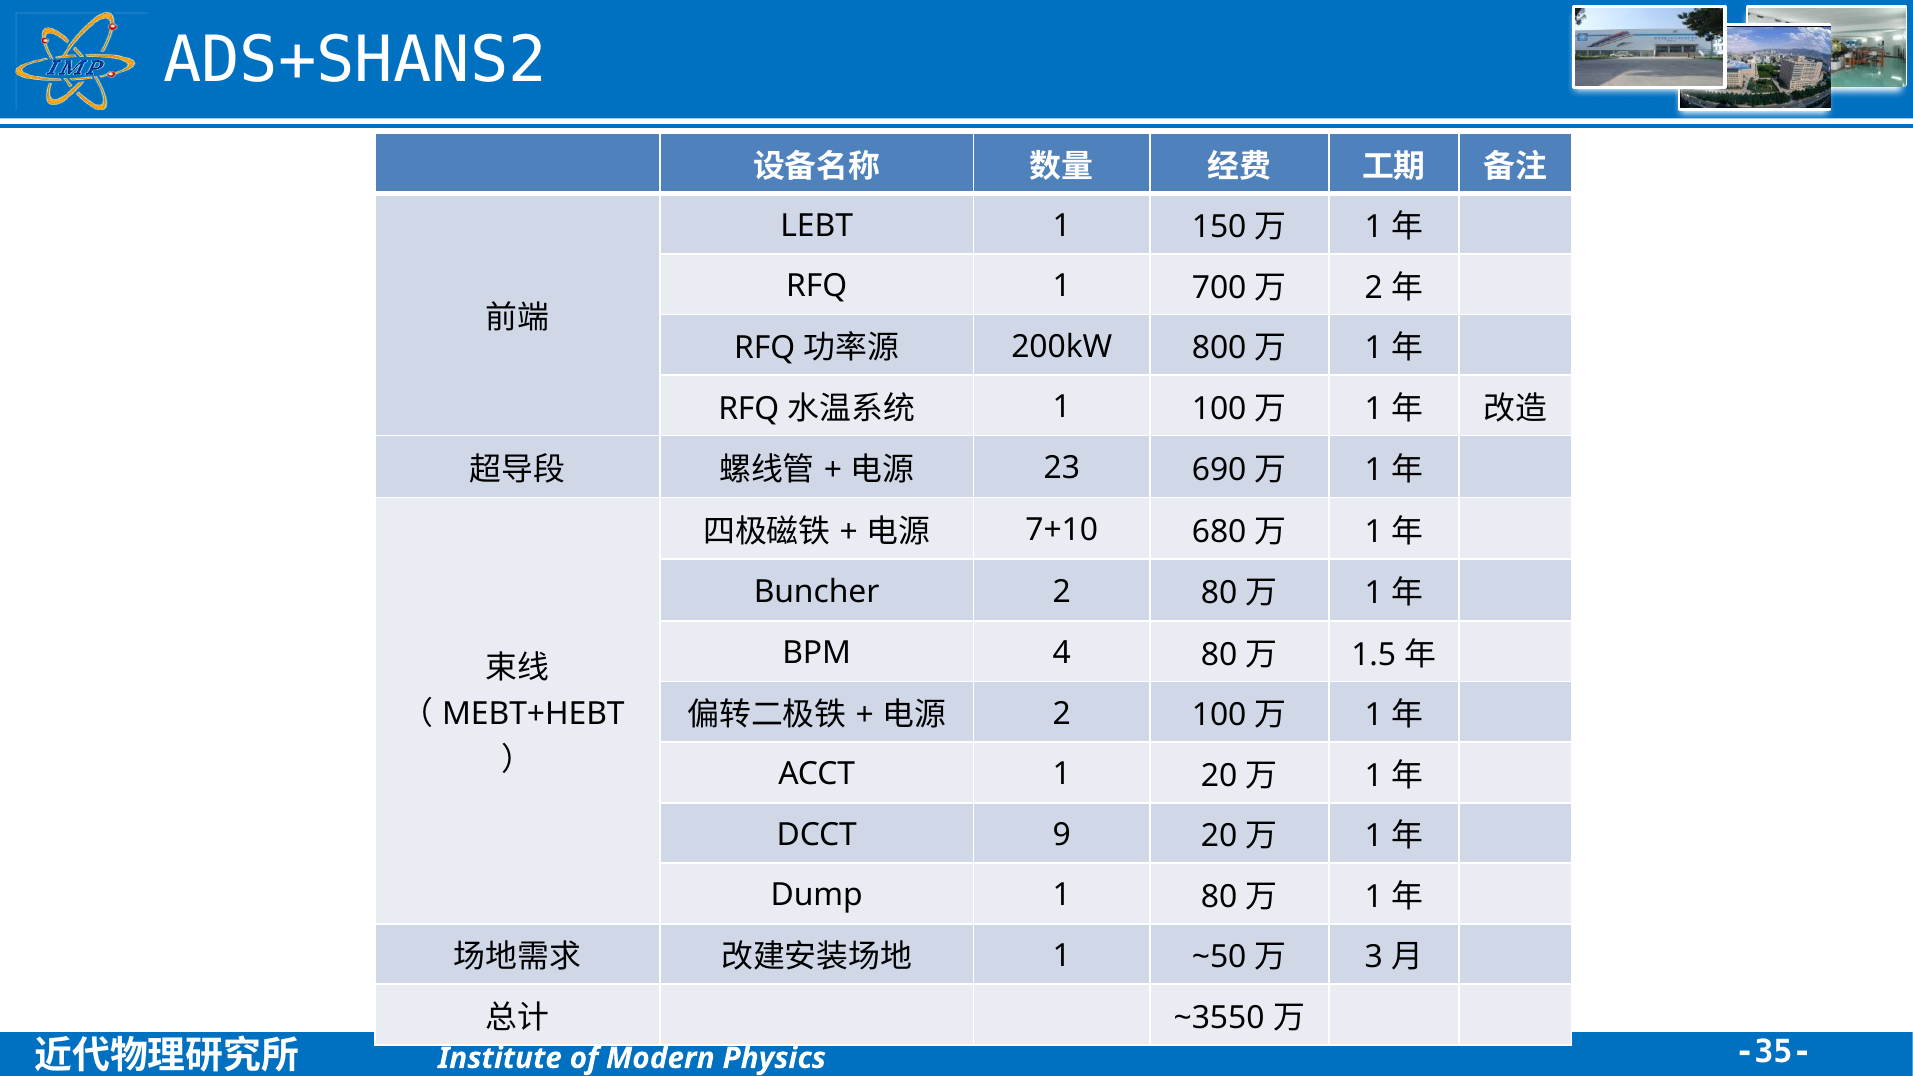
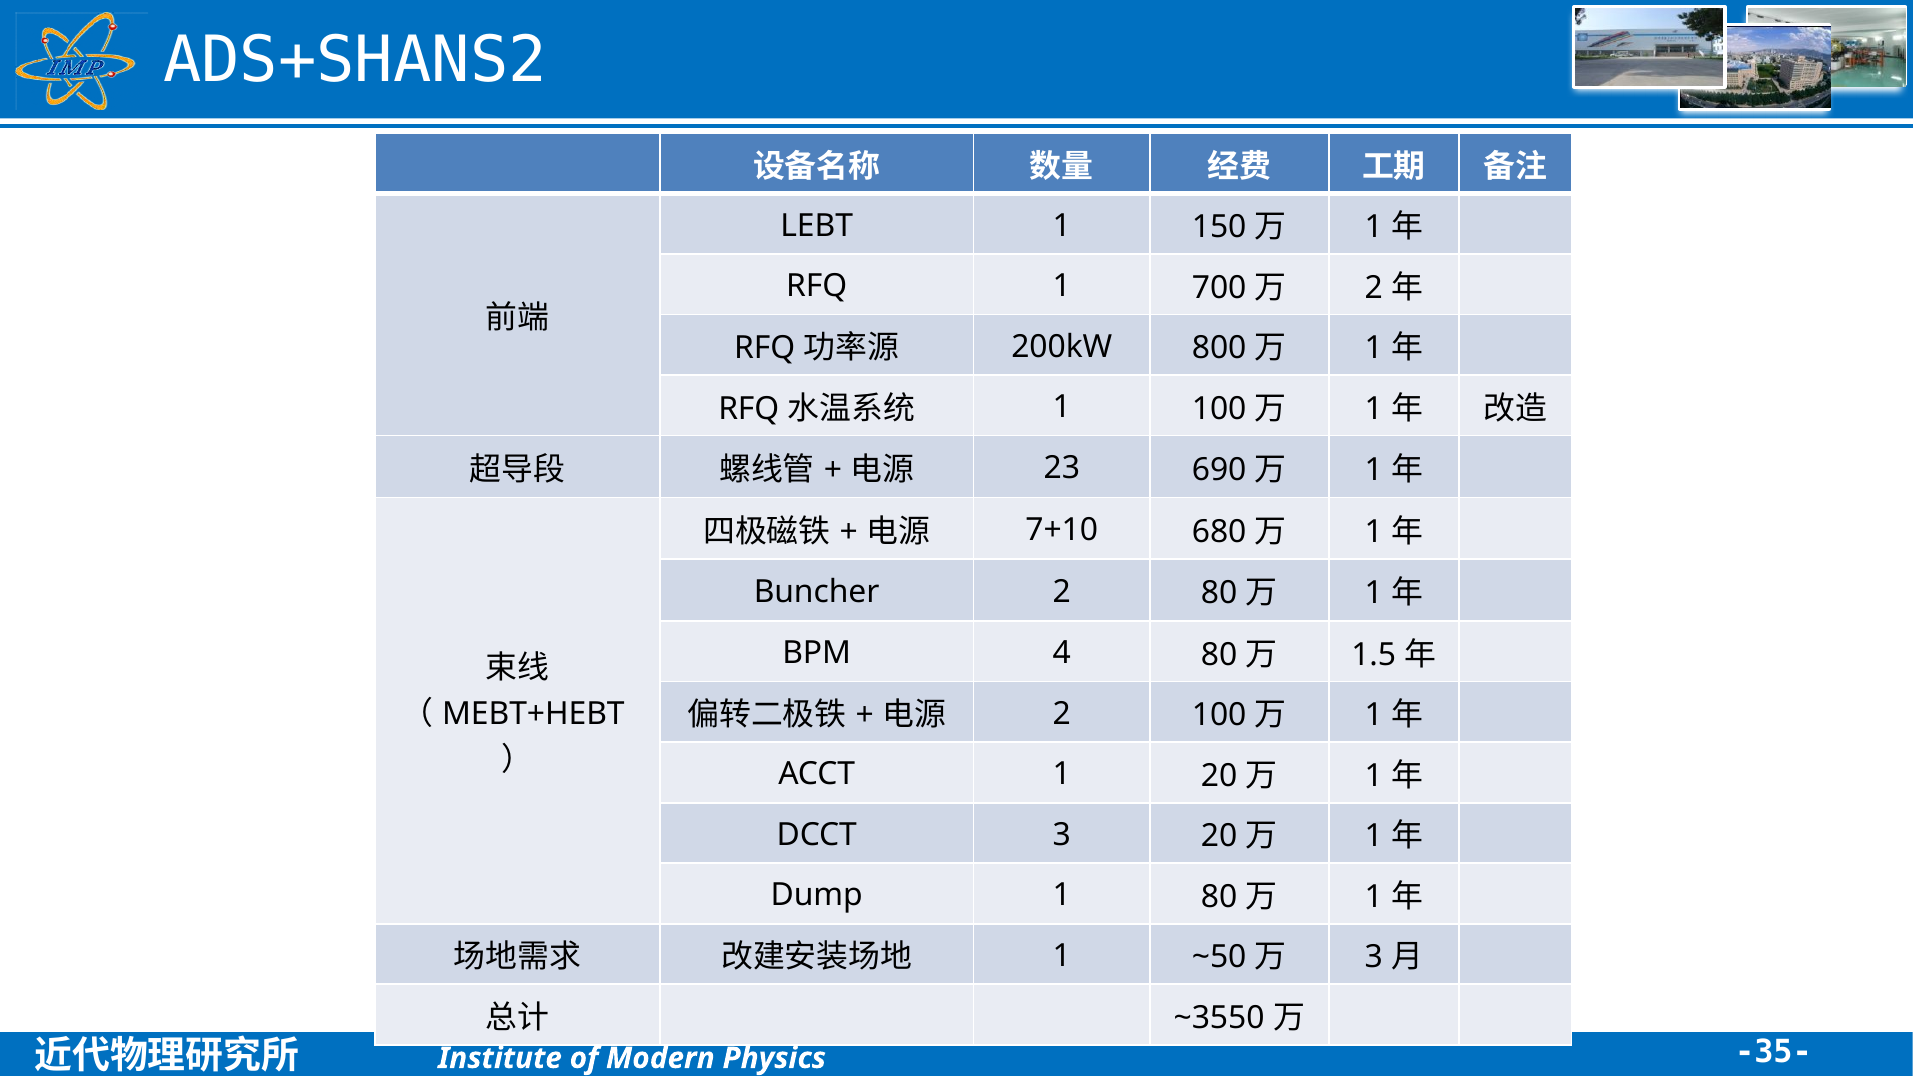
DCCT 9: 9 -> 3 (1062, 835)
